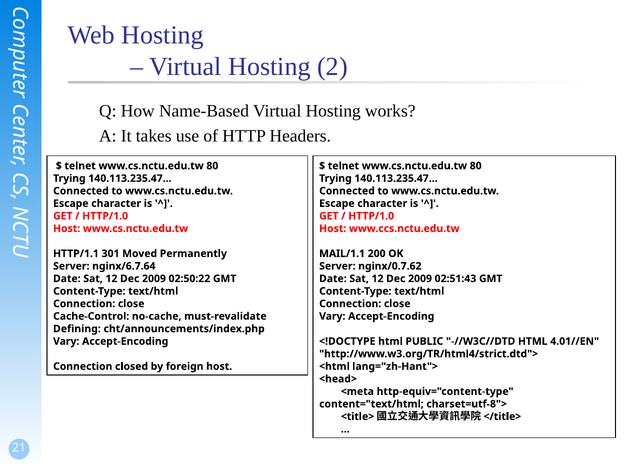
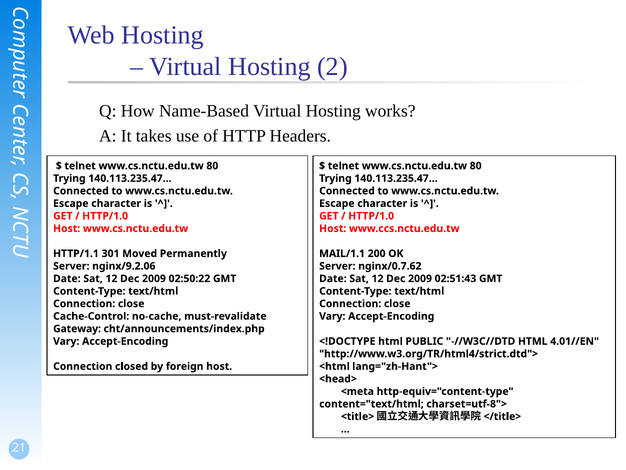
nginx/6.7.64: nginx/6.7.64 -> nginx/9.2.06 (124, 266)
Defining: Defining -> Gateway (77, 328)
